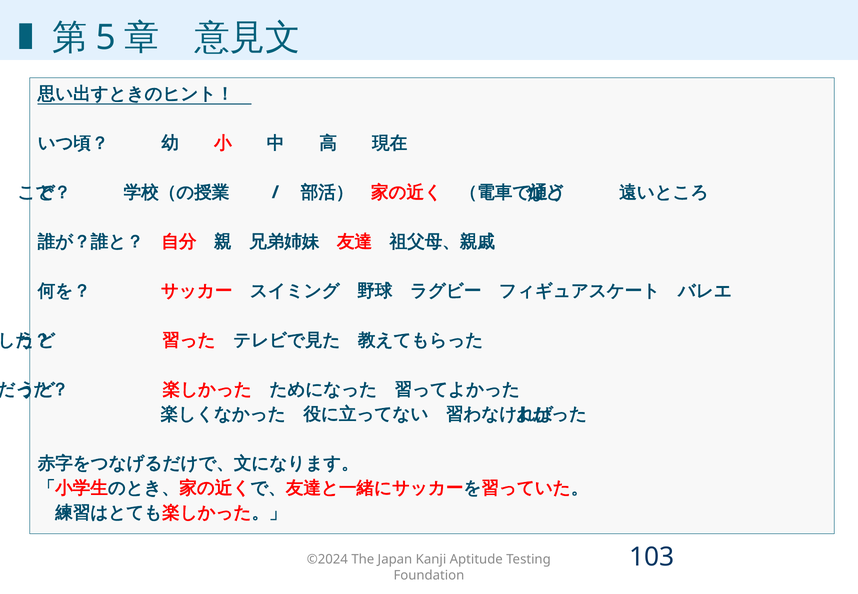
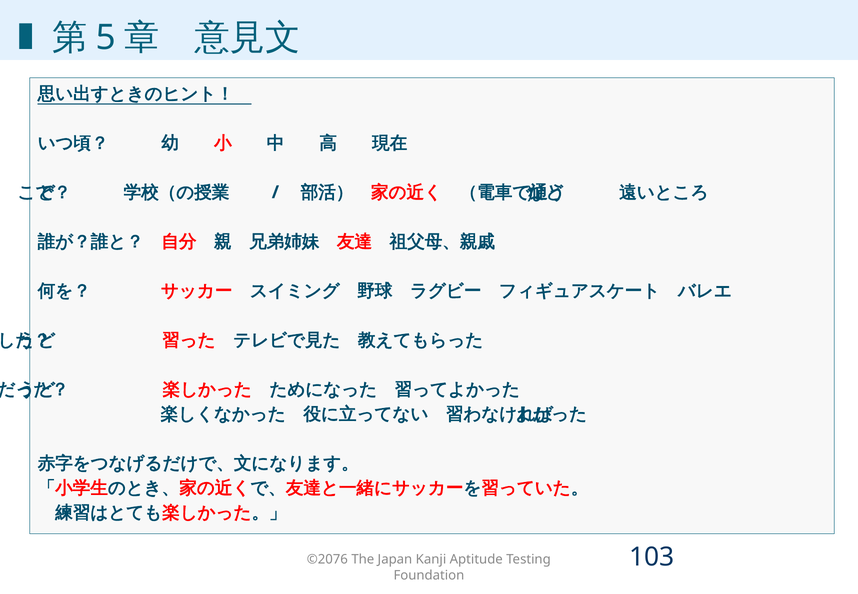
©2024: ©2024 -> ©2076 (327, 559)
